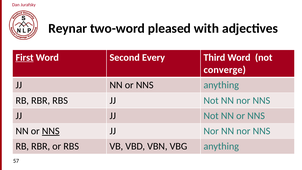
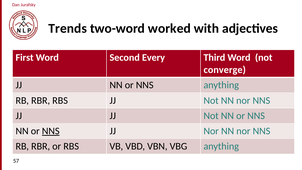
Reynar: Reynar -> Trends (68, 28)
pleased: pleased -> worked (169, 28)
First underline: present -> none (25, 57)
